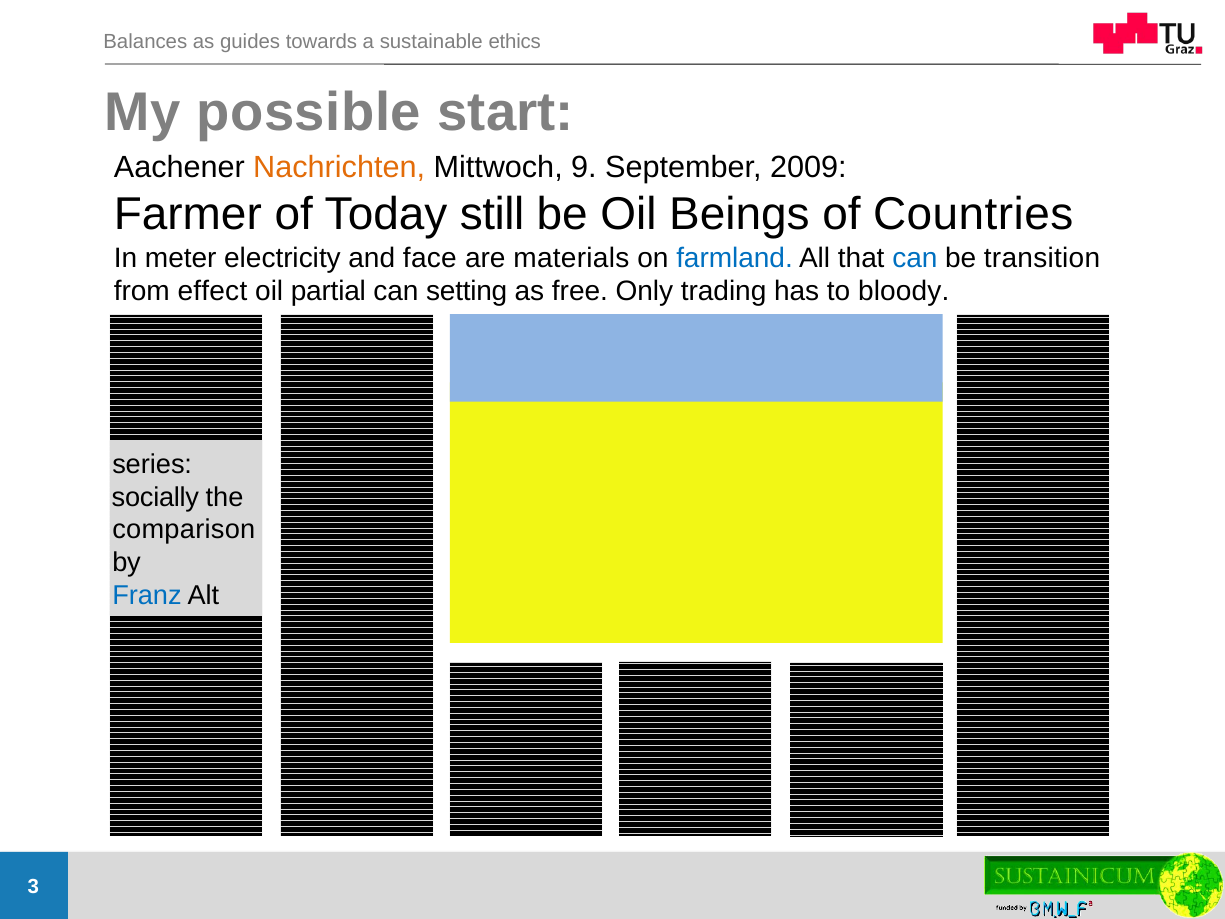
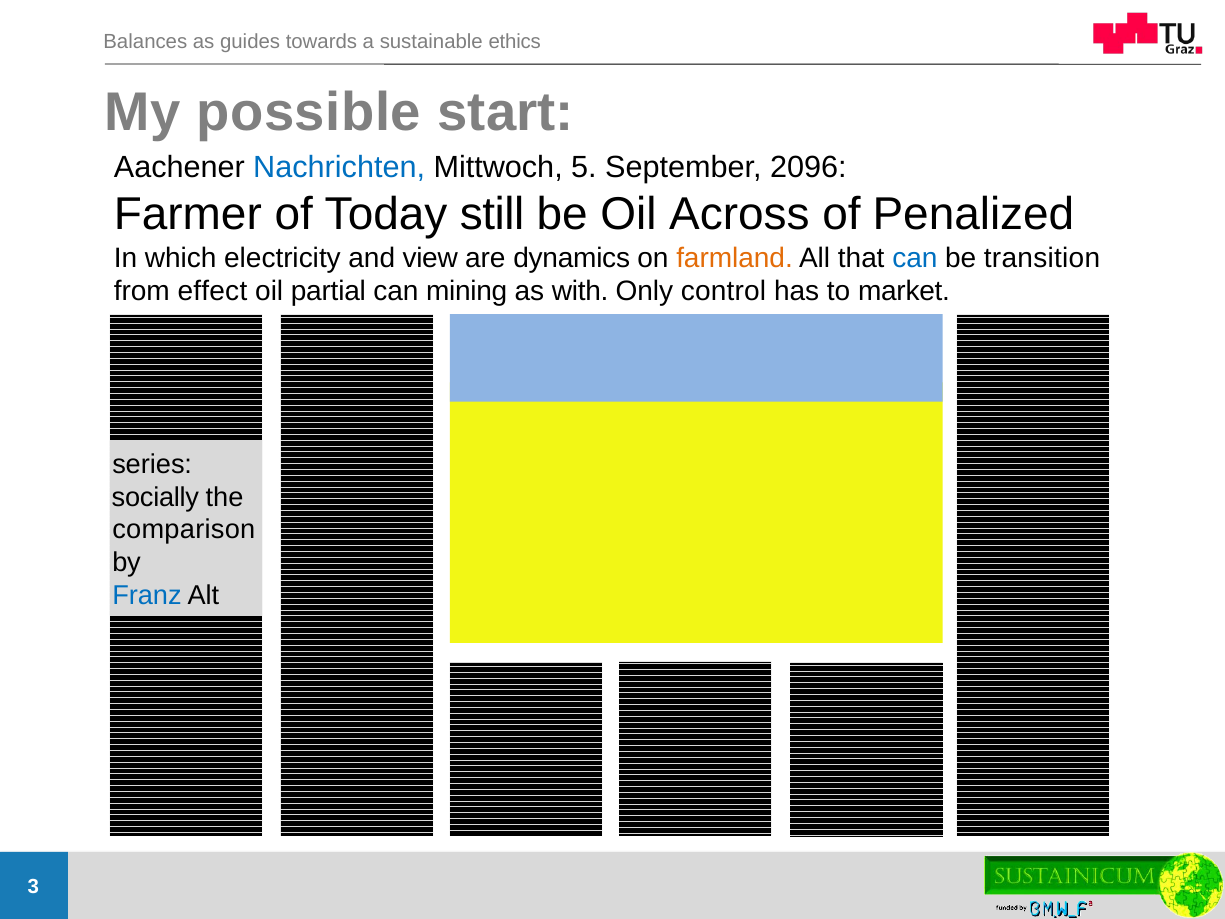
Nachrichten colour: orange -> blue (339, 168)
9: 9 -> 5 (584, 168)
2009: 2009 -> 2096 (808, 168)
Beings: Beings -> Across (739, 215)
Countries: Countries -> Penalized (973, 215)
meter: meter -> which (181, 258)
face: face -> view (430, 258)
materials: materials -> dynamics (572, 258)
farmland colour: blue -> orange (735, 258)
setting: setting -> mining (467, 291)
free: free -> with (580, 291)
trading: trading -> control (724, 291)
bloody: bloody -> market (904, 291)
